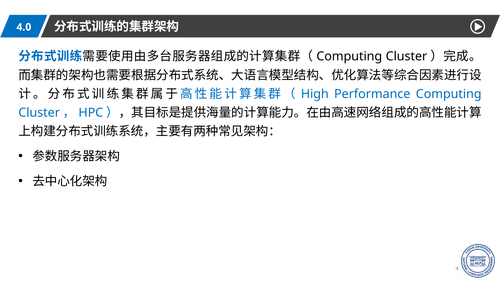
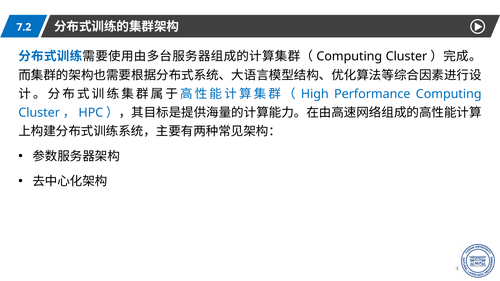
4.0: 4.0 -> 7.2 (24, 27)
